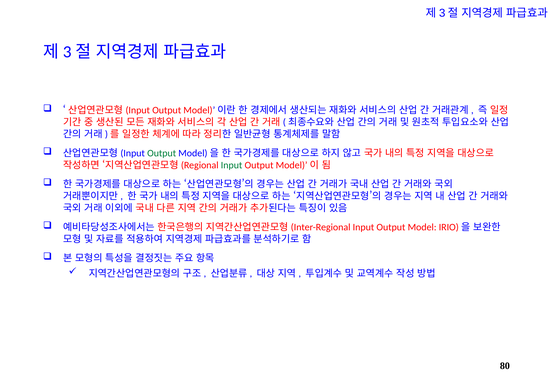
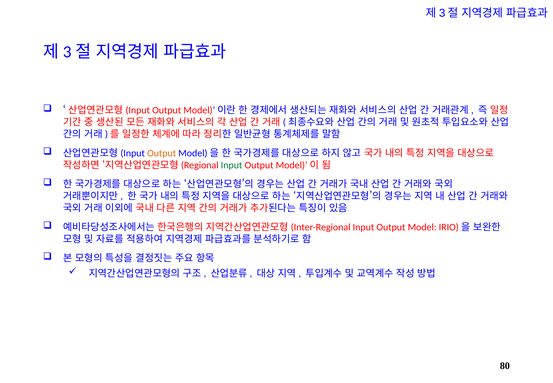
Output colour: green -> orange (162, 153)
